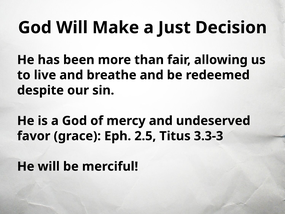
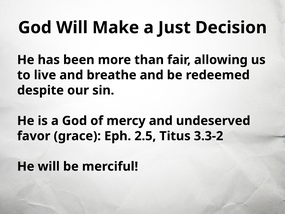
3.3-3: 3.3-3 -> 3.3-2 (209, 136)
